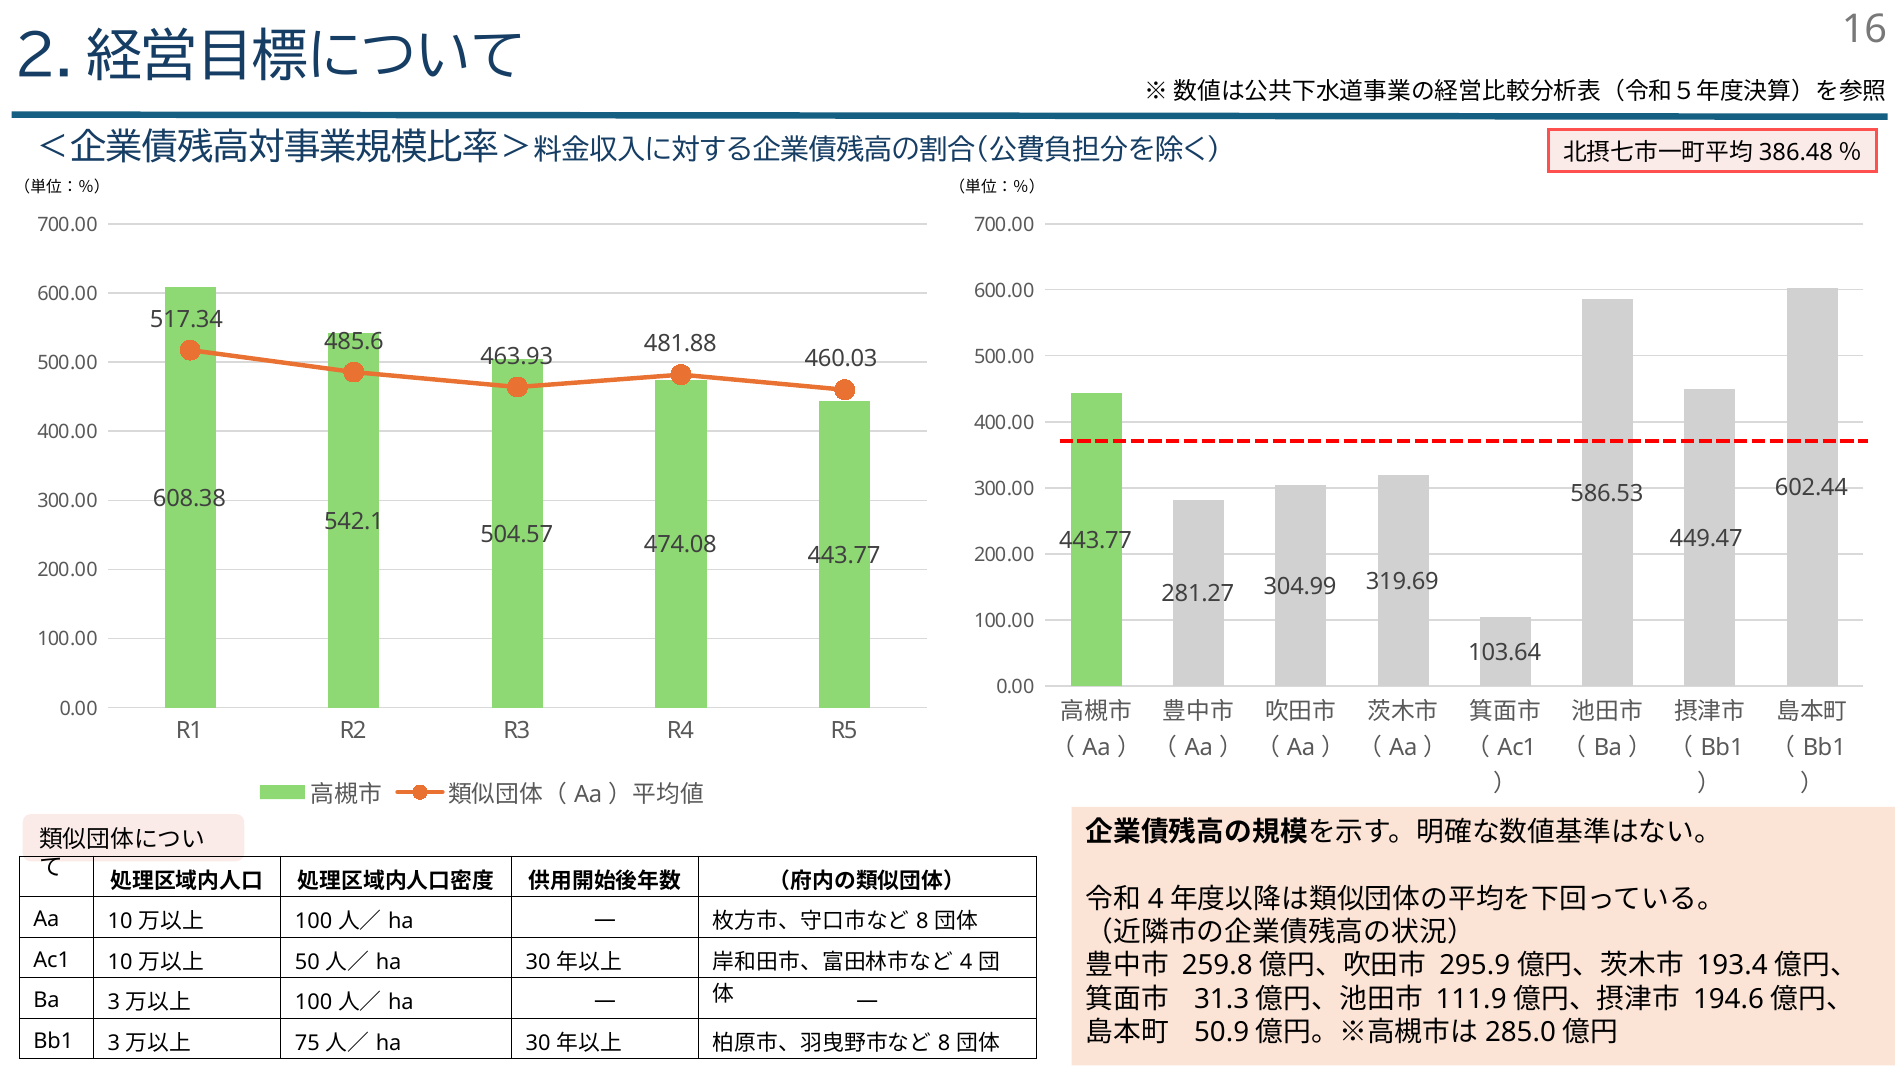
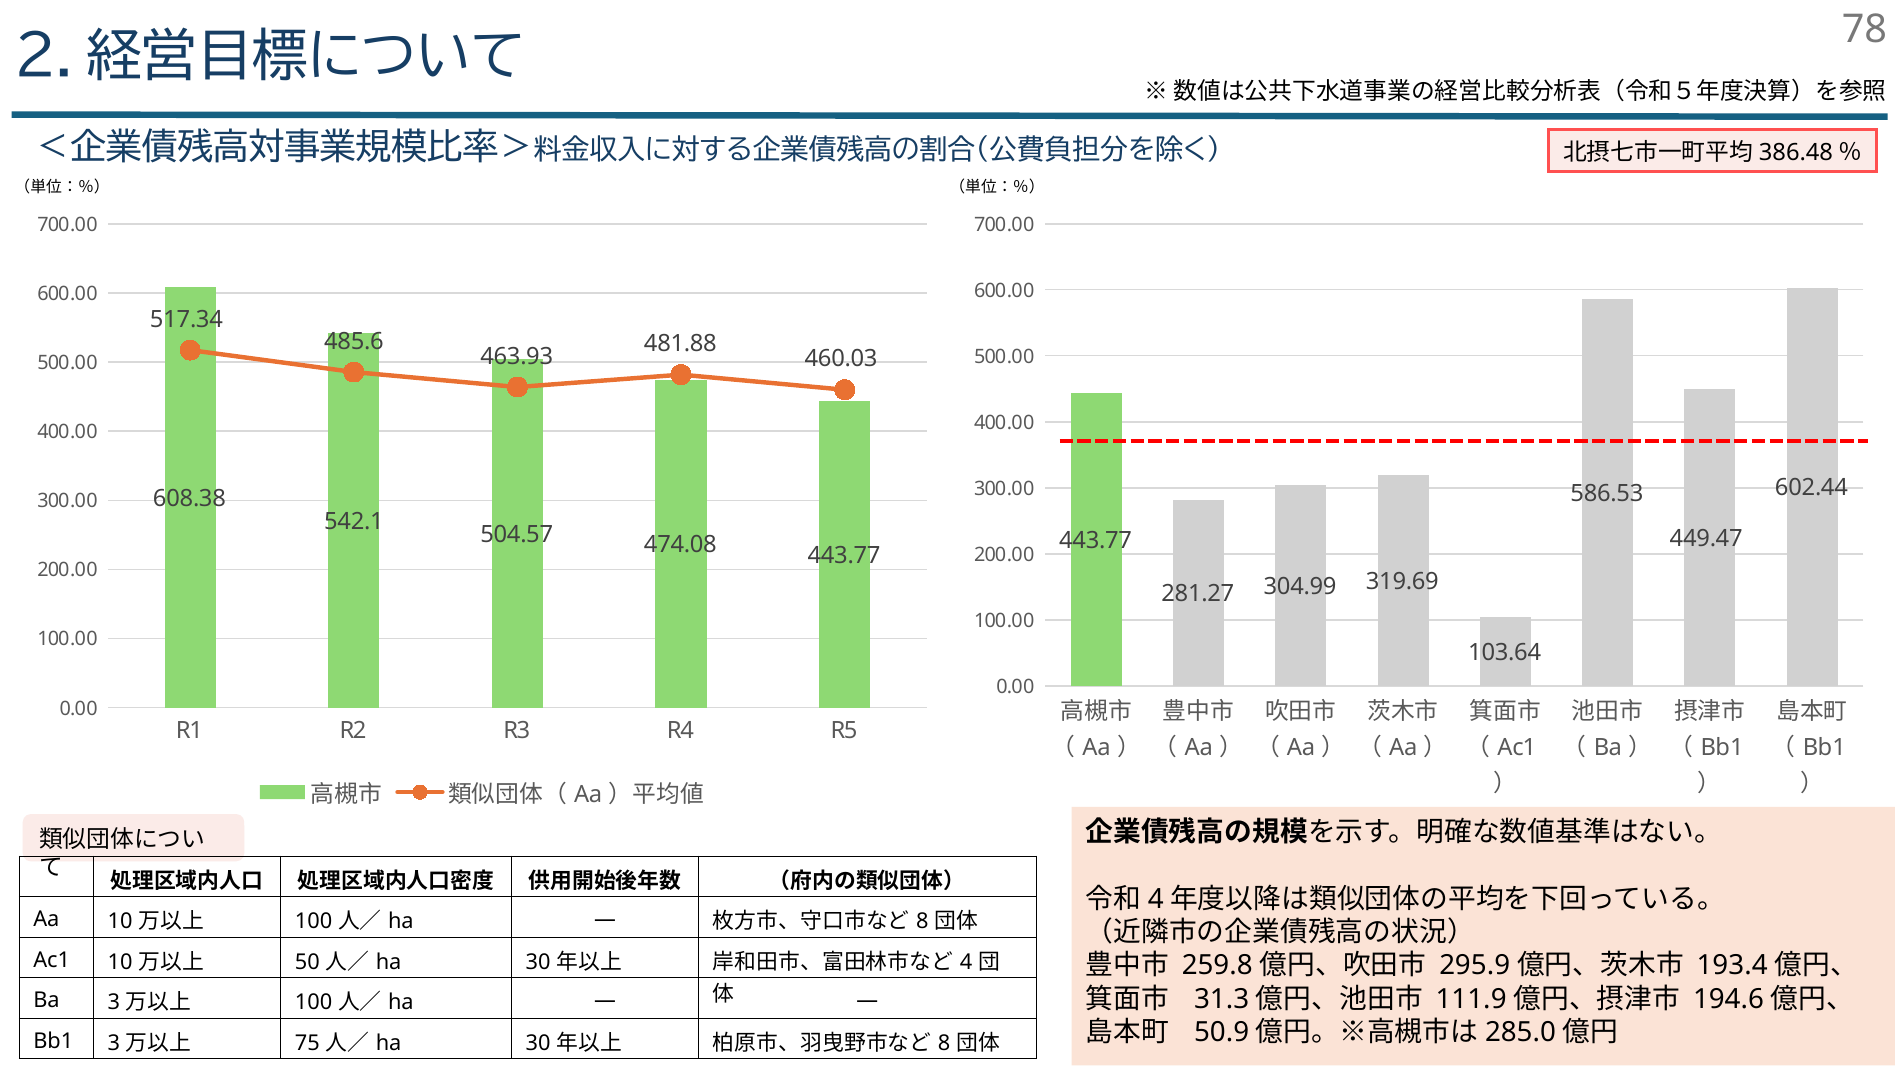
16: 16 -> 78 (1865, 30)
